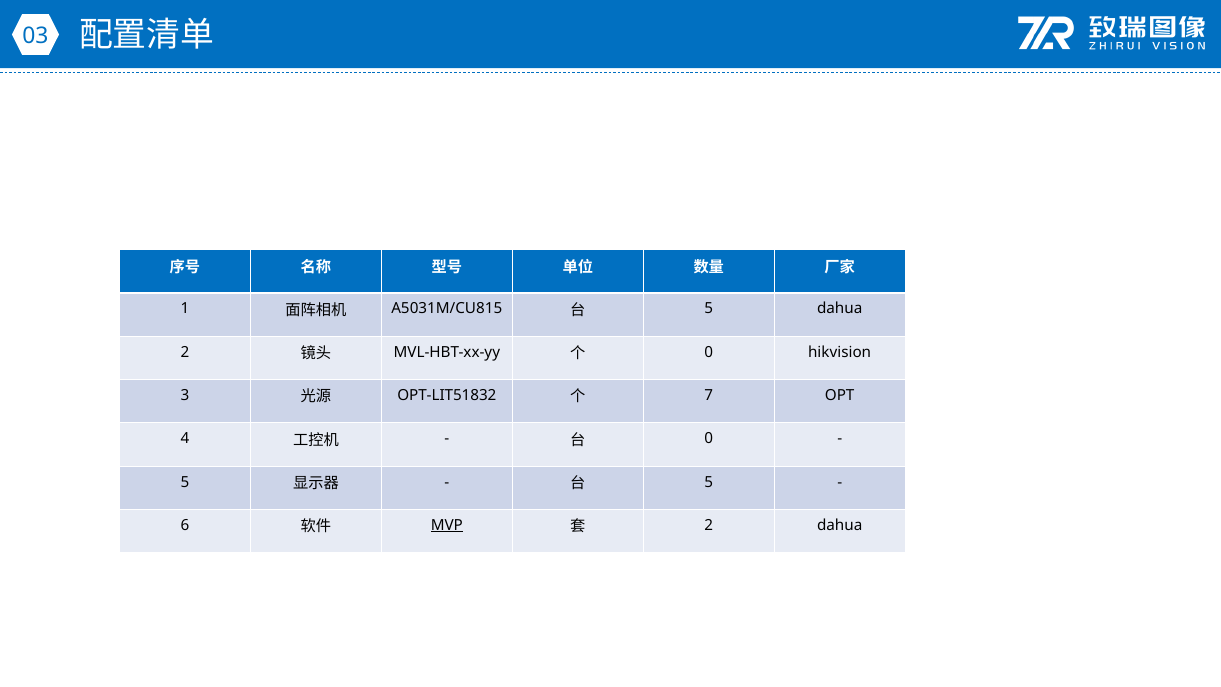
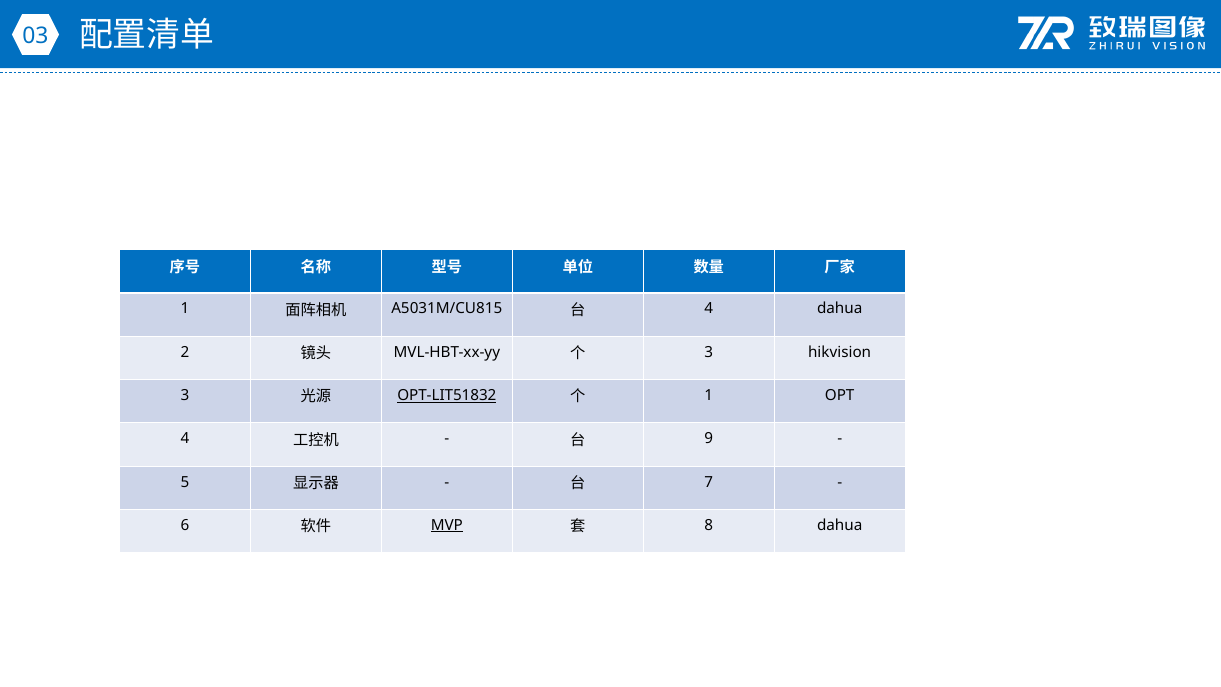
5: 5 -> 4 (709, 309)
0: 0 -> 3 (709, 352)
OPT-LIT51832 underline: none -> present (447, 395)
7: 7 -> 1 (709, 395)
0: 0 -> 9 (709, 439)
5: 5 -> 7 (709, 482)
2: 2 -> 8 (709, 525)
